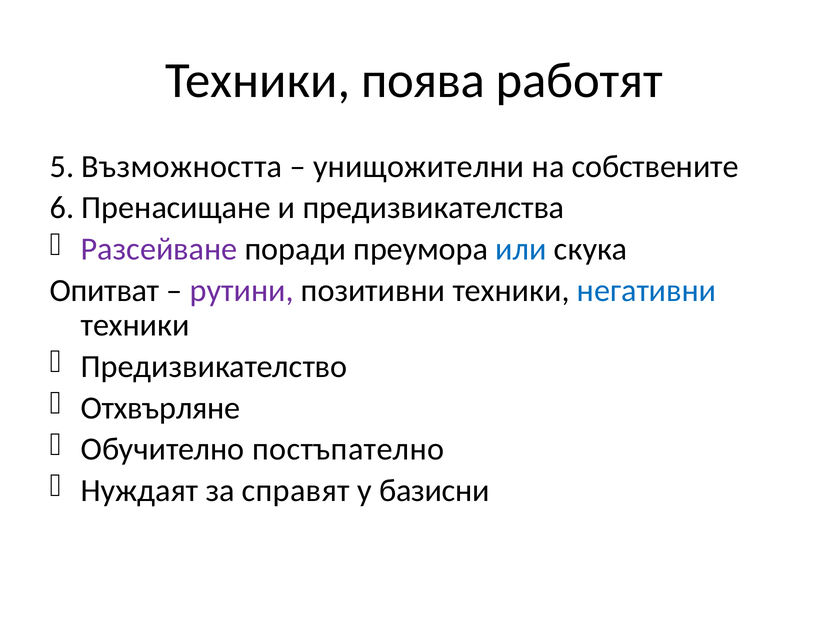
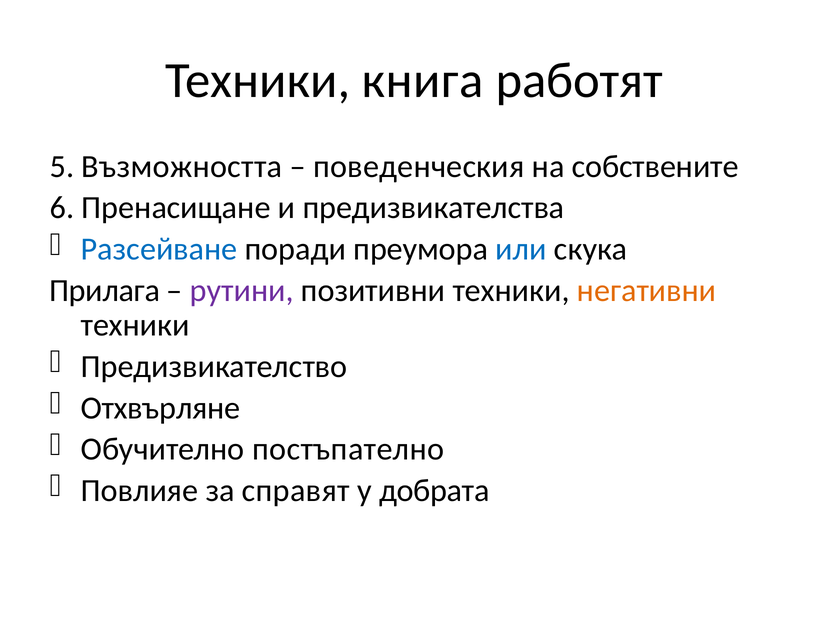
поява: поява -> книга (423, 80)
унищожителни: унищожителни -> поведенческия (419, 166)
Разсейване colour: purple -> blue (159, 249)
Опитват: Опитват -> Прилага (105, 290)
негативни colour: blue -> orange (647, 290)
Нуждаят: Нуждаят -> Повлияе (140, 490)
базисни: базисни -> добрата (434, 490)
